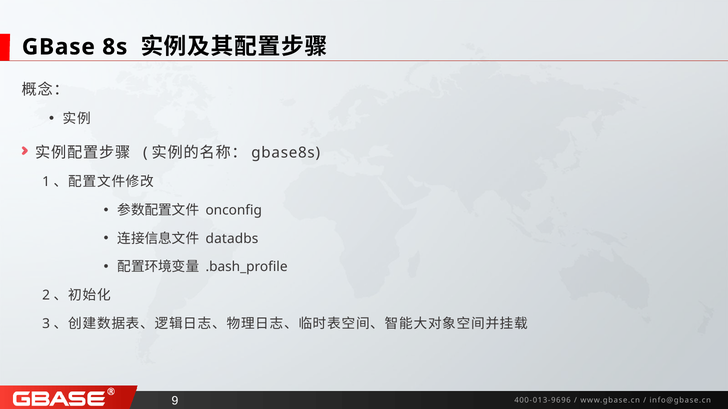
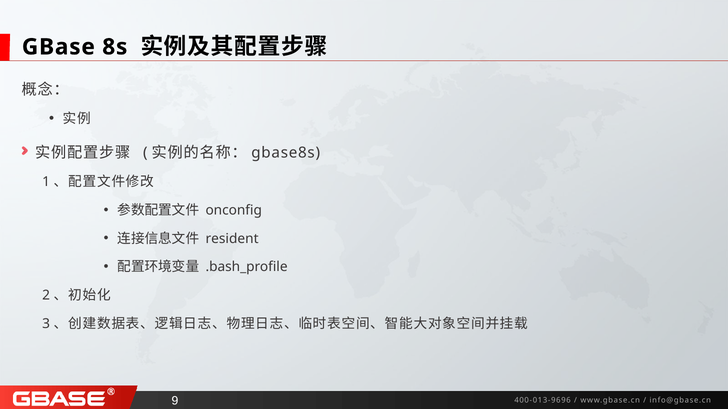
datadbs: datadbs -> resident (232, 239)
